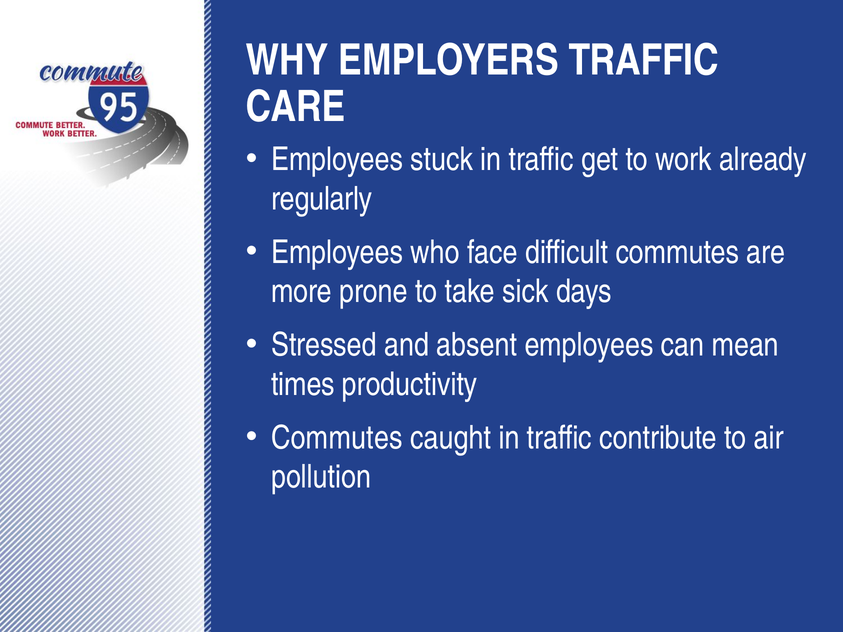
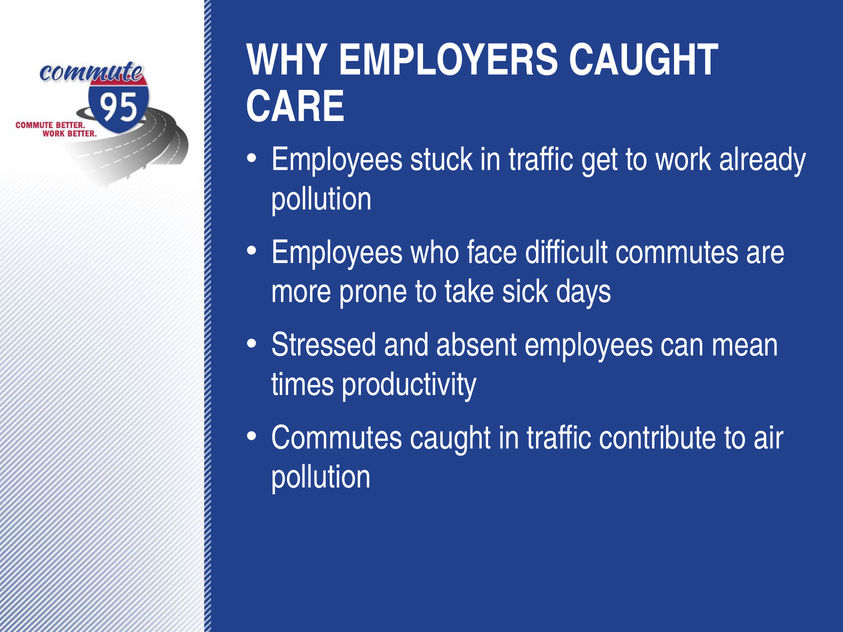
EMPLOYERS TRAFFIC: TRAFFIC -> CAUGHT (644, 60)
regularly: regularly -> pollution (322, 199)
